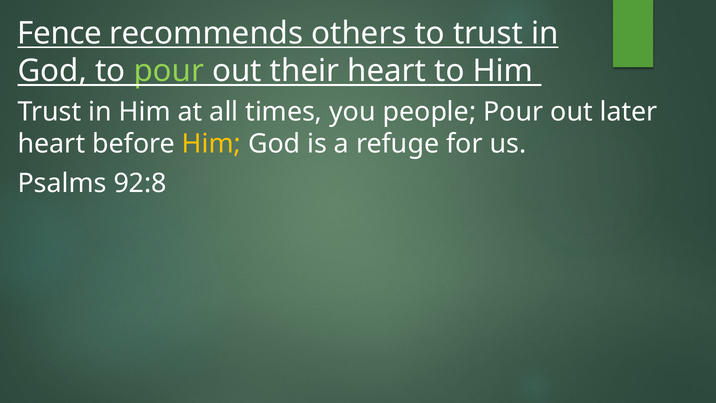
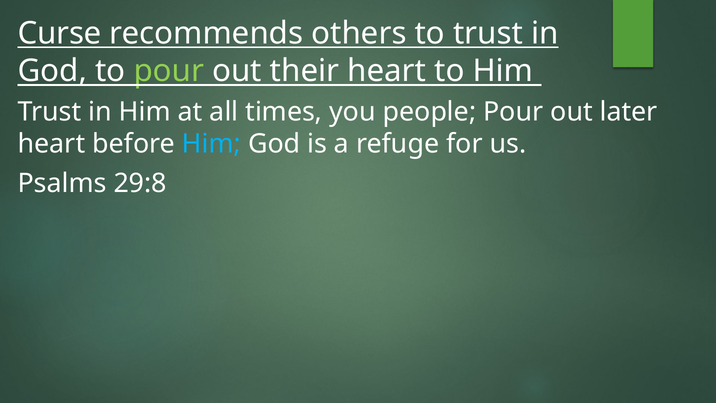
Fence: Fence -> Curse (60, 33)
Him colour: yellow -> light blue (211, 144)
92:8: 92:8 -> 29:8 (140, 184)
